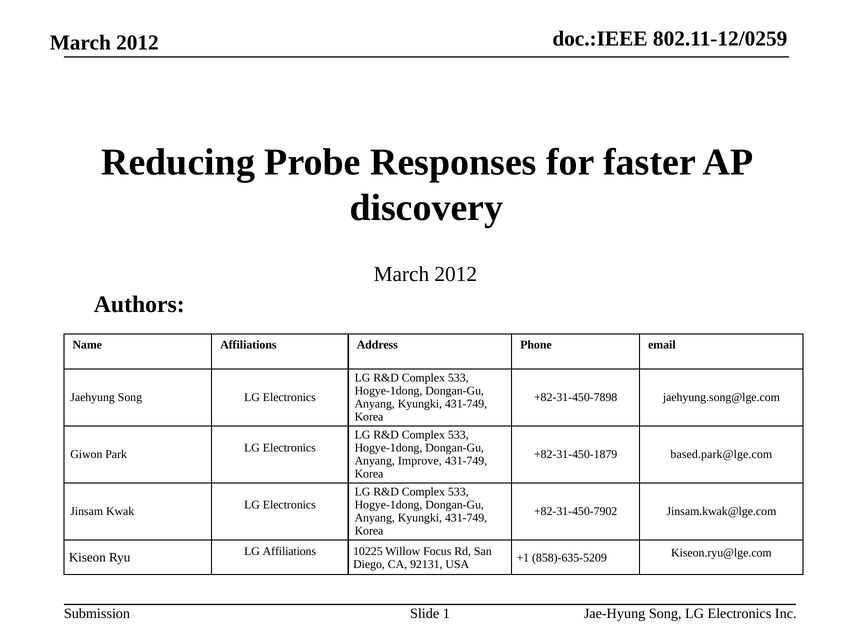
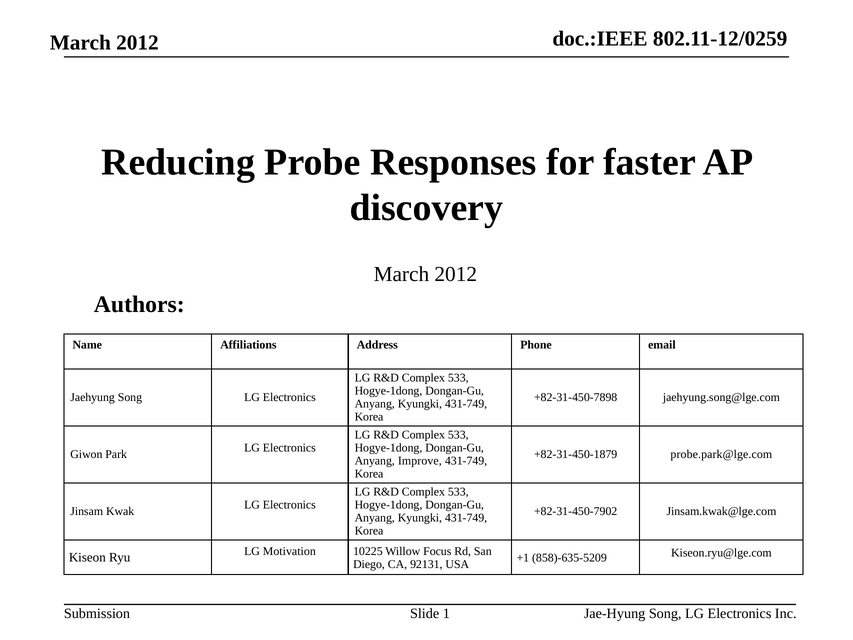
based.park@lge.com: based.park@lge.com -> probe.park@lge.com (721, 454)
LG Affiliations: Affiliations -> Motivation (289, 551)
